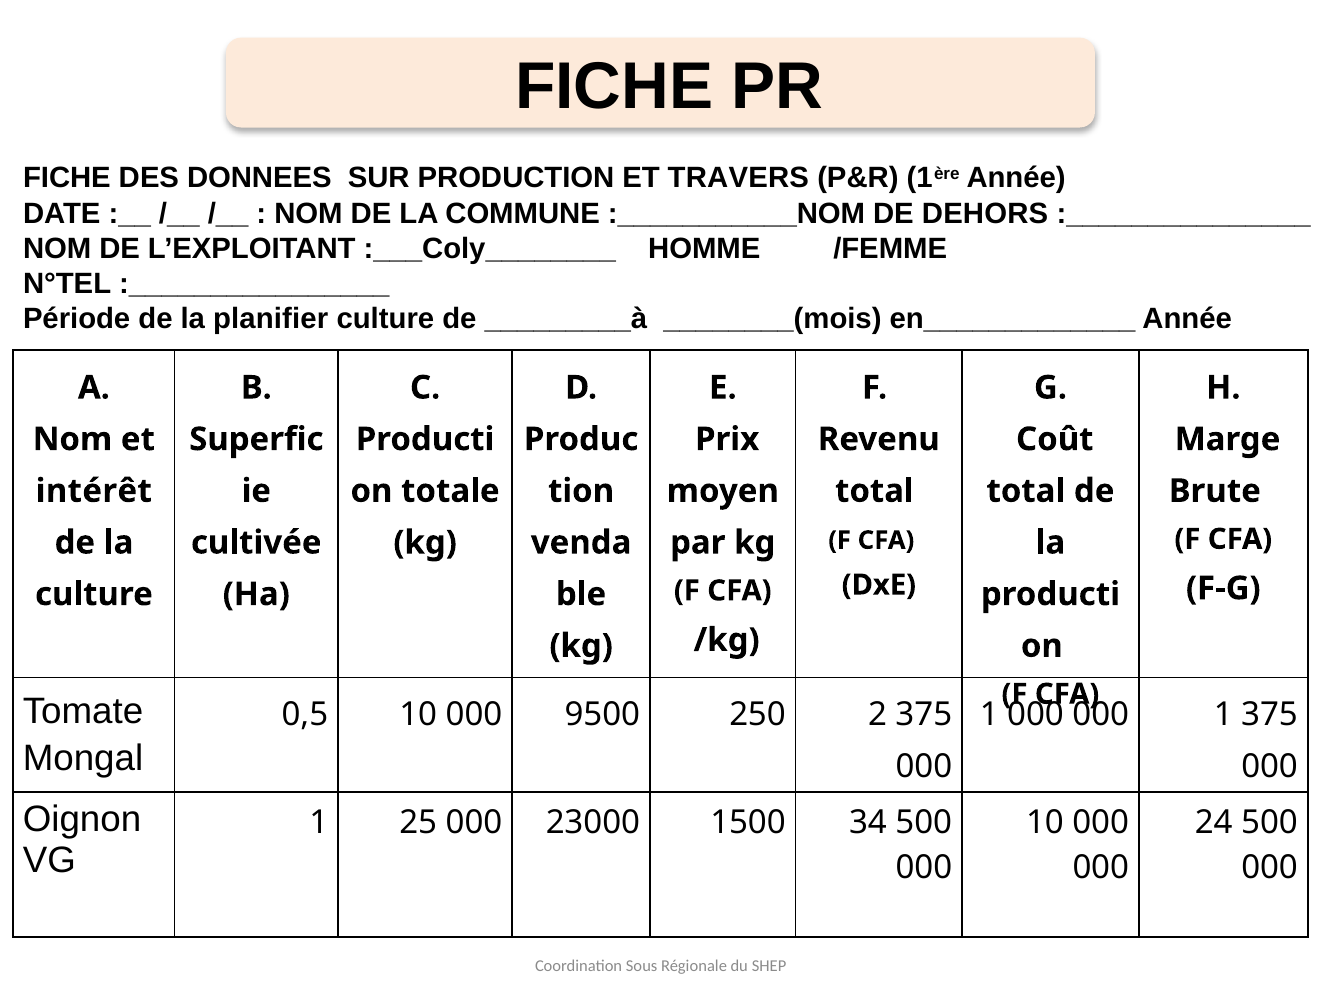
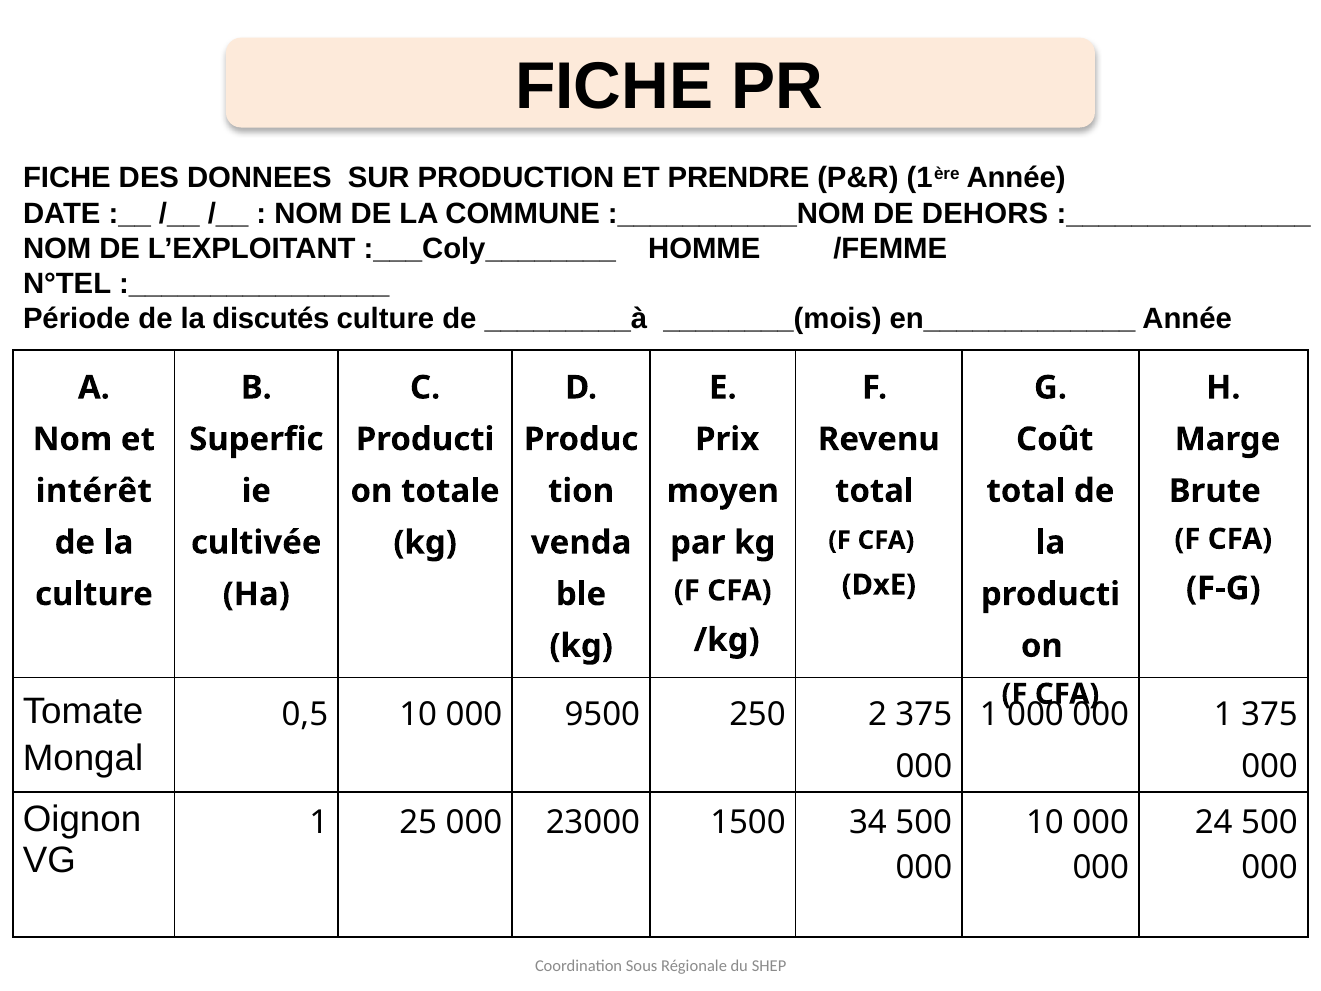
TRAVERS: TRAVERS -> PRENDRE (739, 178)
planifier: planifier -> discutés (271, 319)
